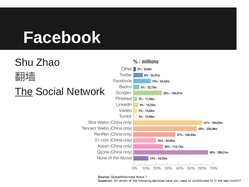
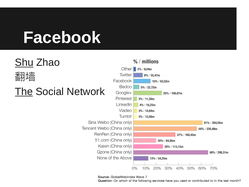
Shu underline: none -> present (24, 62)
